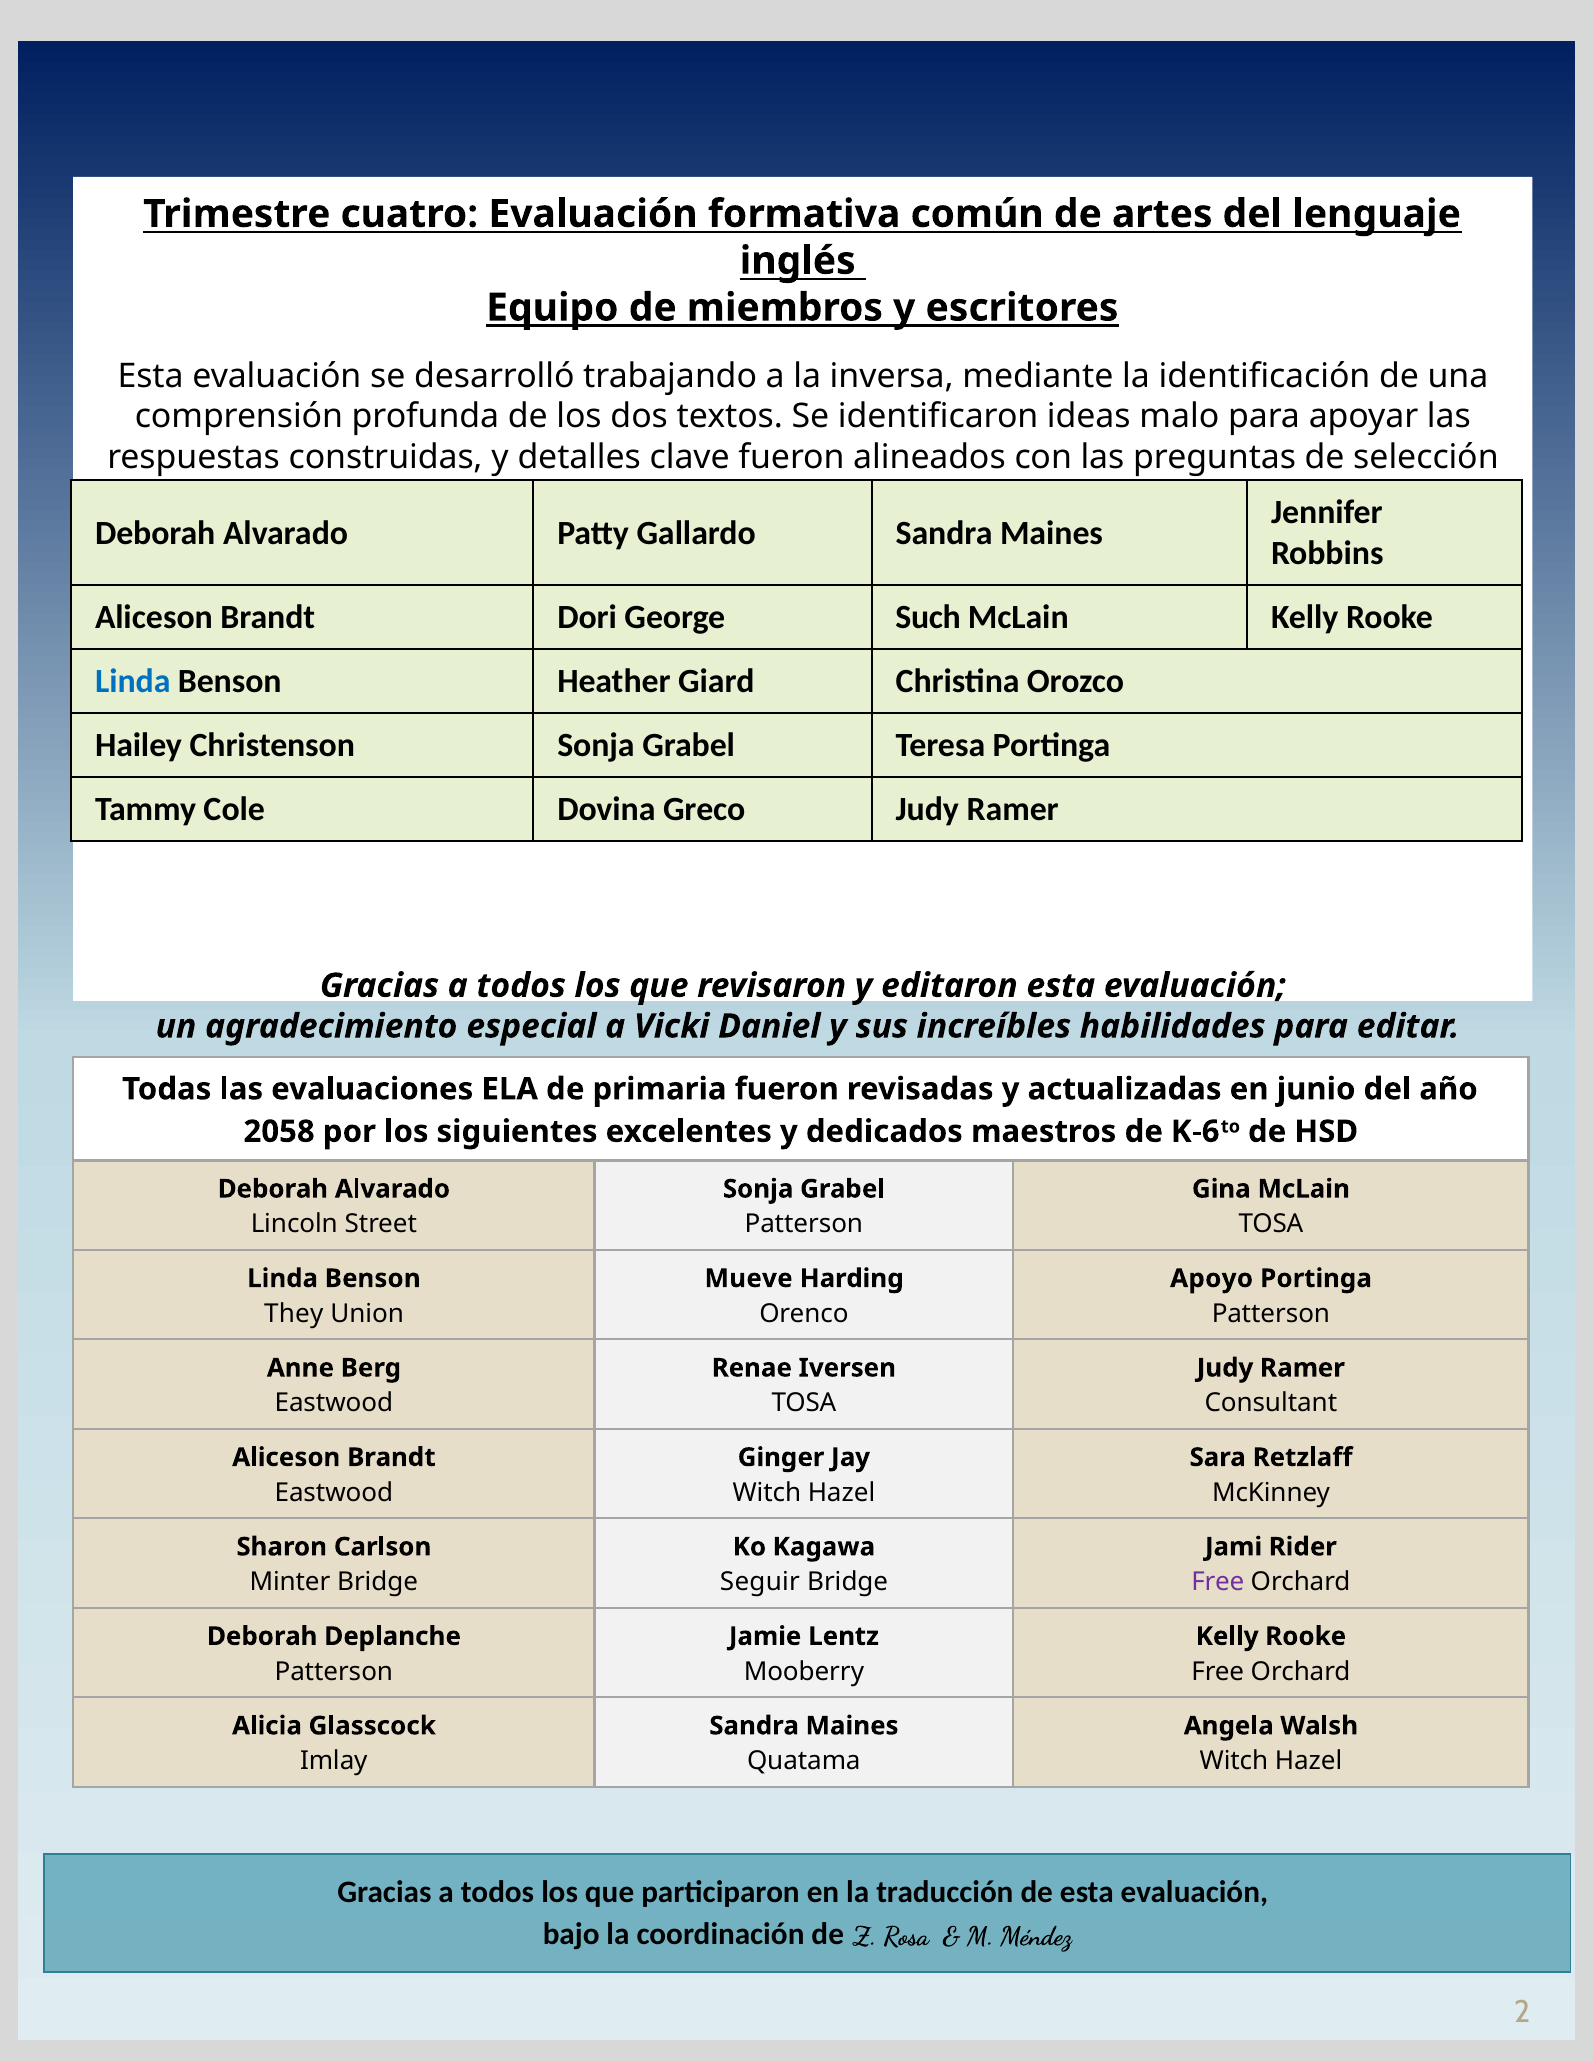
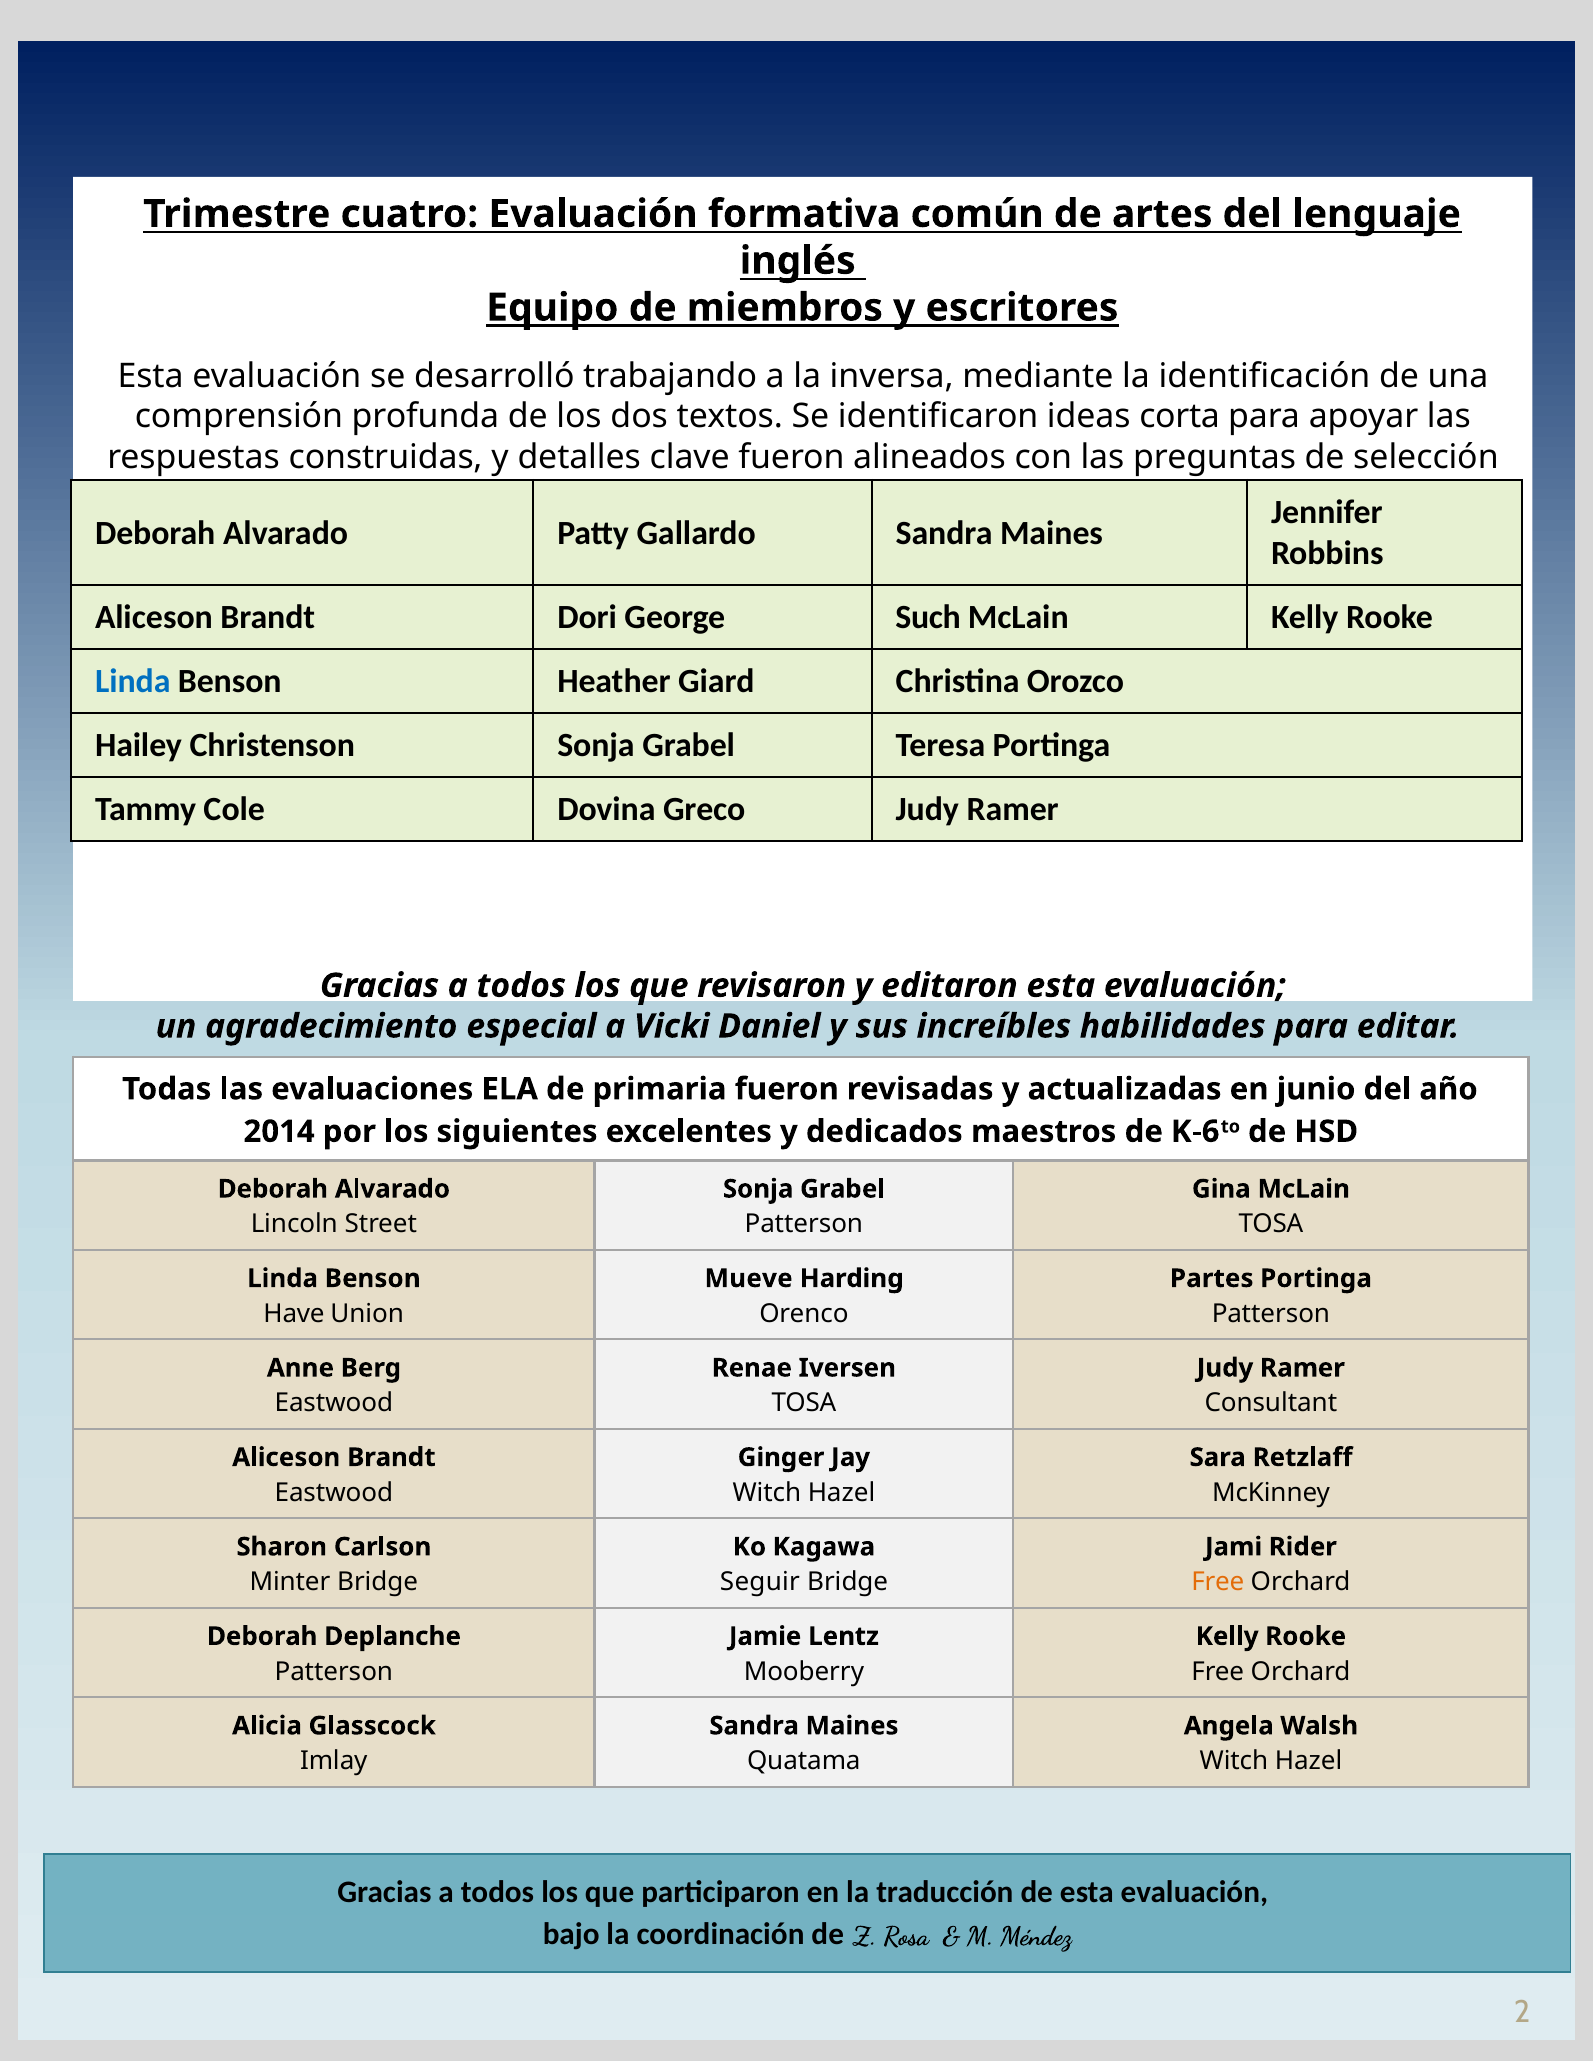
malo: malo -> corta (1180, 417)
2058: 2058 -> 2014 (279, 1132)
Apoyo: Apoyo -> Partes (1212, 1279)
They: They -> Have (294, 1314)
Free colour: purple -> orange (1218, 1583)
